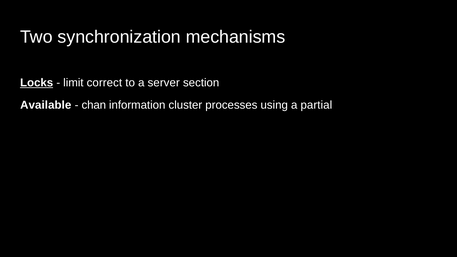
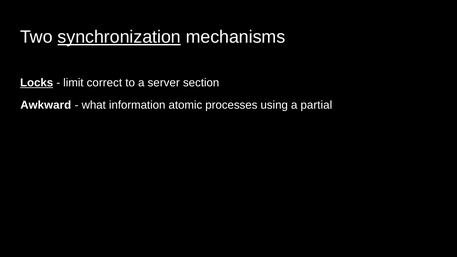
synchronization underline: none -> present (119, 37)
Available: Available -> Awkward (46, 105)
chan: chan -> what (94, 105)
cluster: cluster -> atomic (185, 105)
